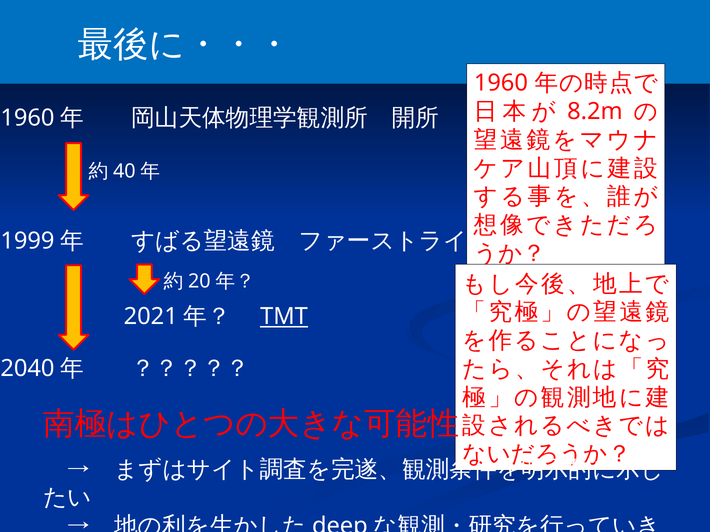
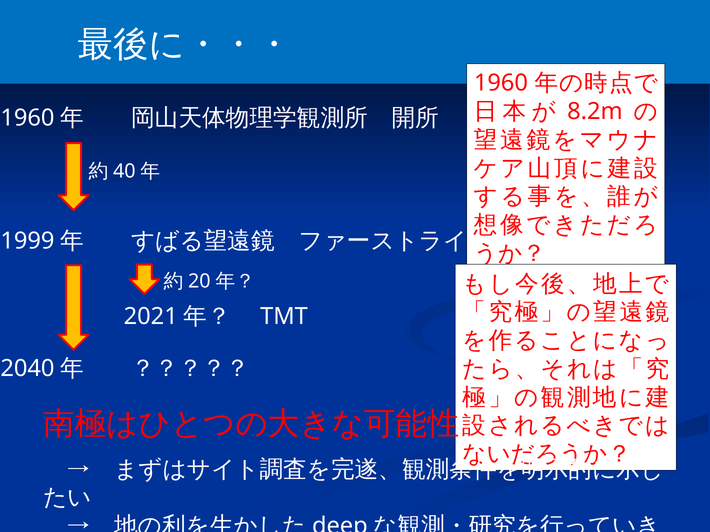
TMT underline: present -> none (284, 317)
